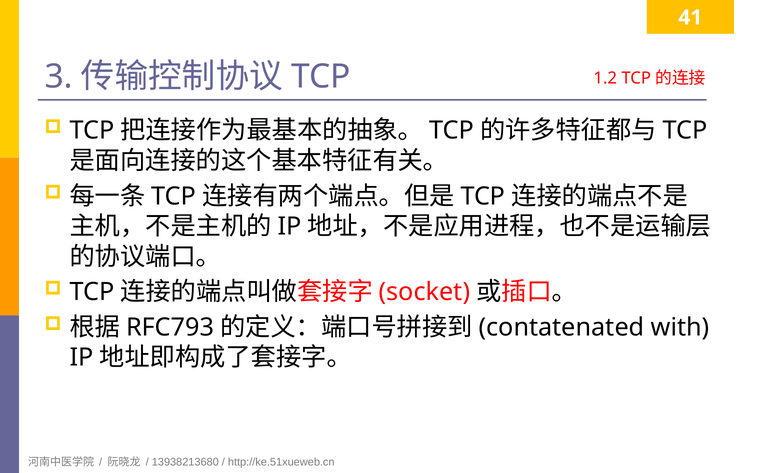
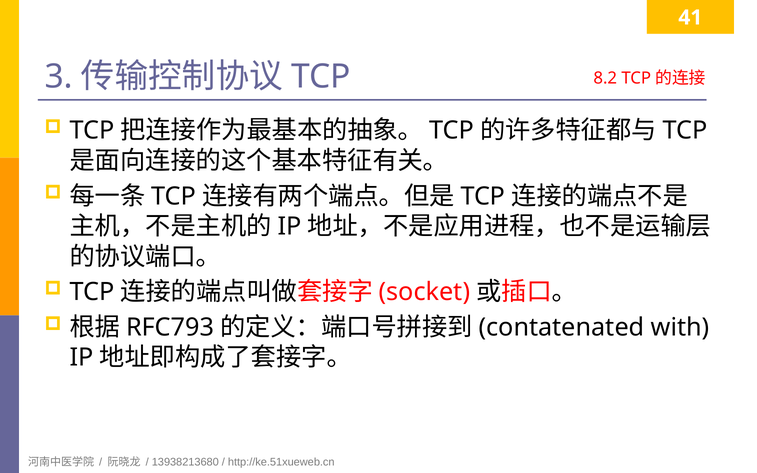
1.2: 1.2 -> 8.2 (605, 78)
